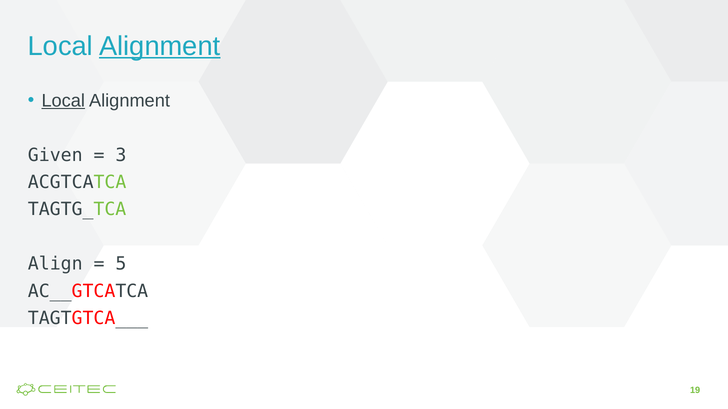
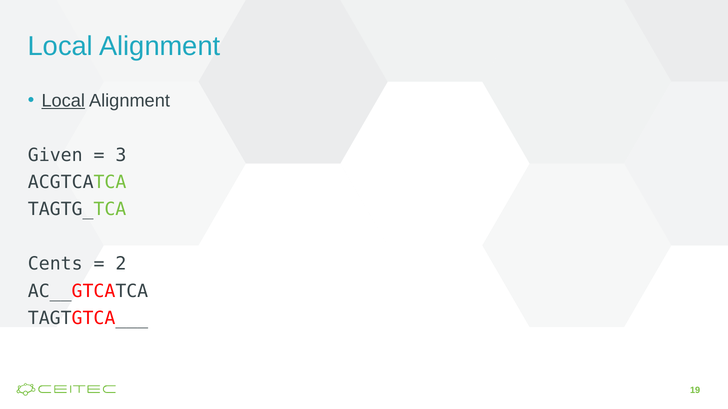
Alignment underline: present -> none (160, 46)
Align: Align -> Cents (55, 264)
5: 5 -> 2 (121, 264)
